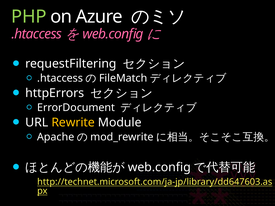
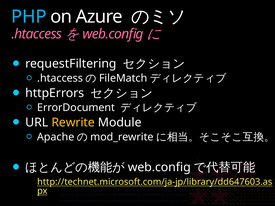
PHP colour: light green -> light blue (29, 17)
